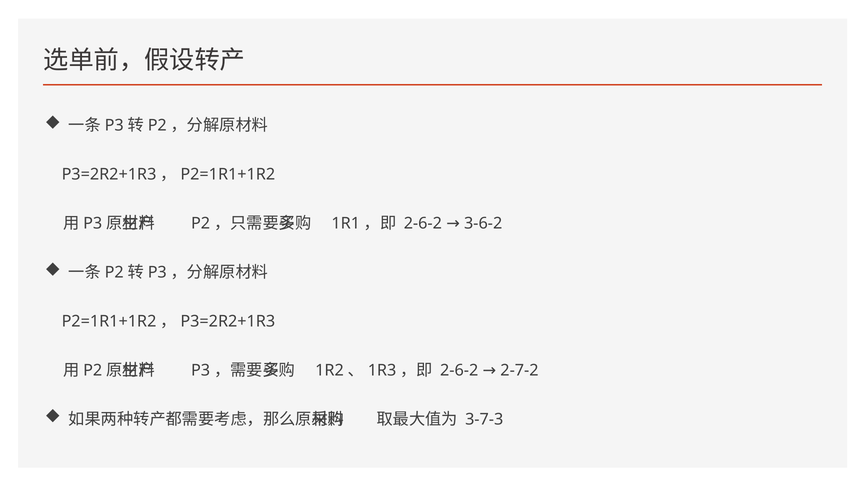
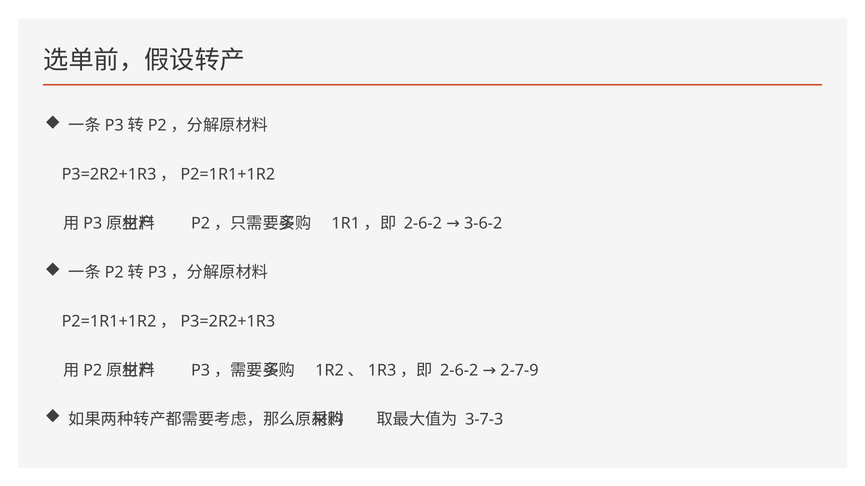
2-7-2: 2-7-2 -> 2-7-9 (519, 371)
